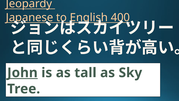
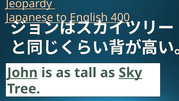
Sky underline: none -> present (130, 73)
